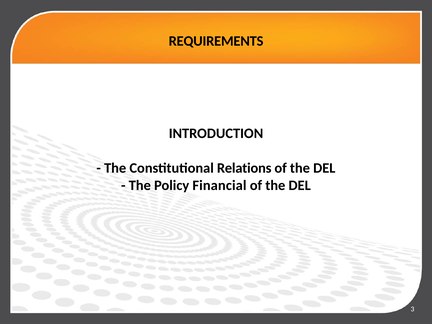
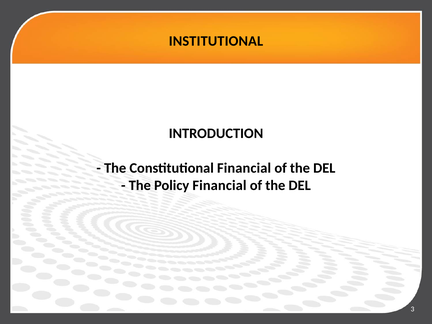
REQUIREMENTS: REQUIREMENTS -> INSTITUTIONAL (216, 41)
Constitutional Relations: Relations -> Financial (244, 168)
